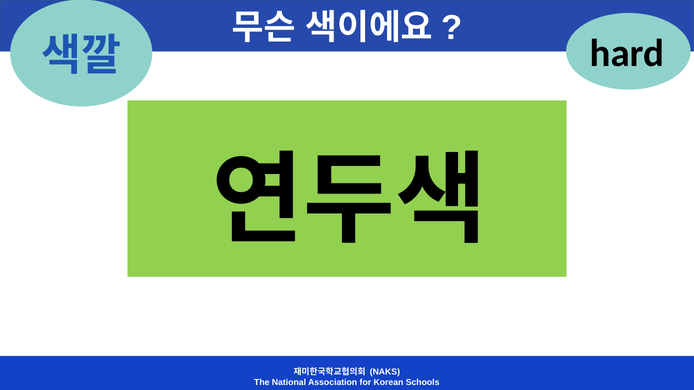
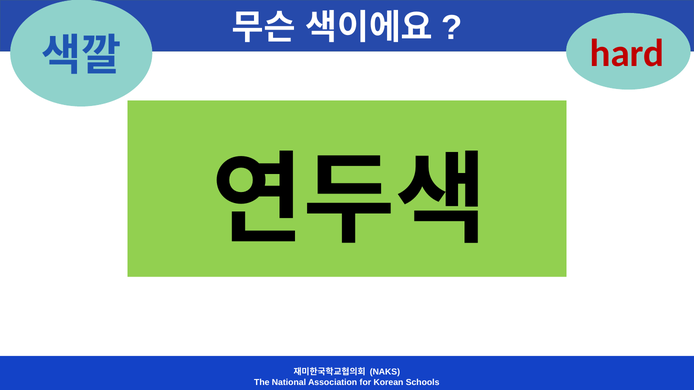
hard colour: black -> red (627, 53)
